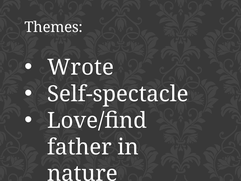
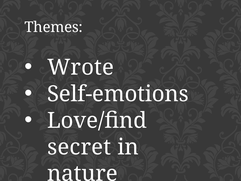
Self-spectacle: Self-spectacle -> Self-emotions (118, 94)
father: father -> secret (79, 147)
